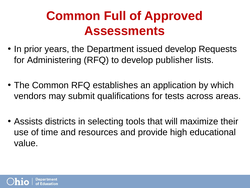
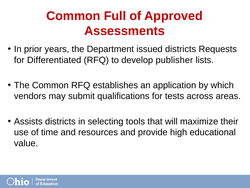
issued develop: develop -> districts (181, 49)
Administering: Administering -> Differentiated (54, 60)
